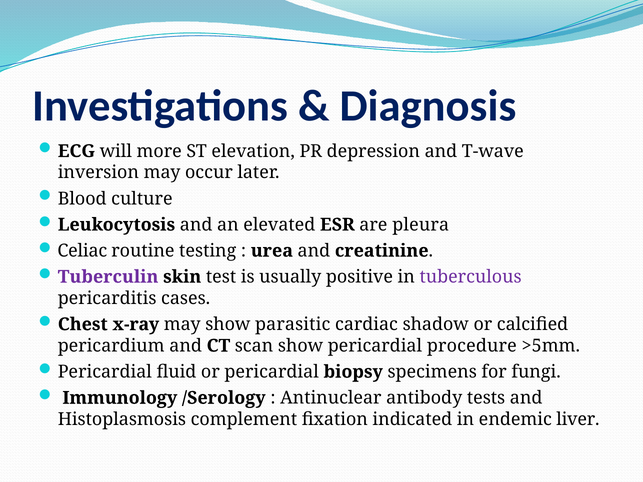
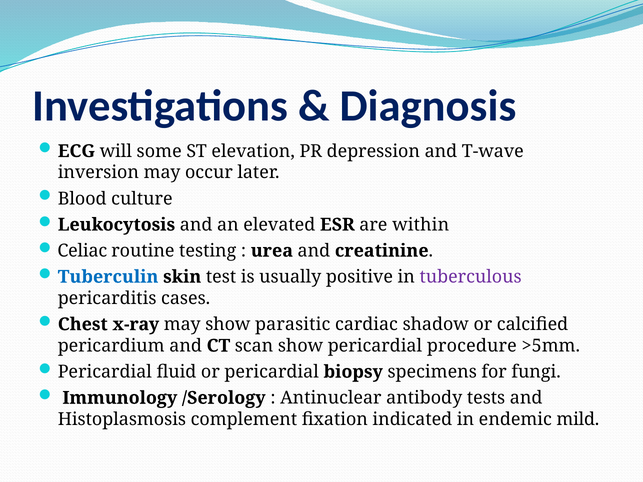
more: more -> some (159, 151)
pleura: pleura -> within (421, 225)
Tuberculin colour: purple -> blue (108, 277)
liver: liver -> mild (578, 420)
